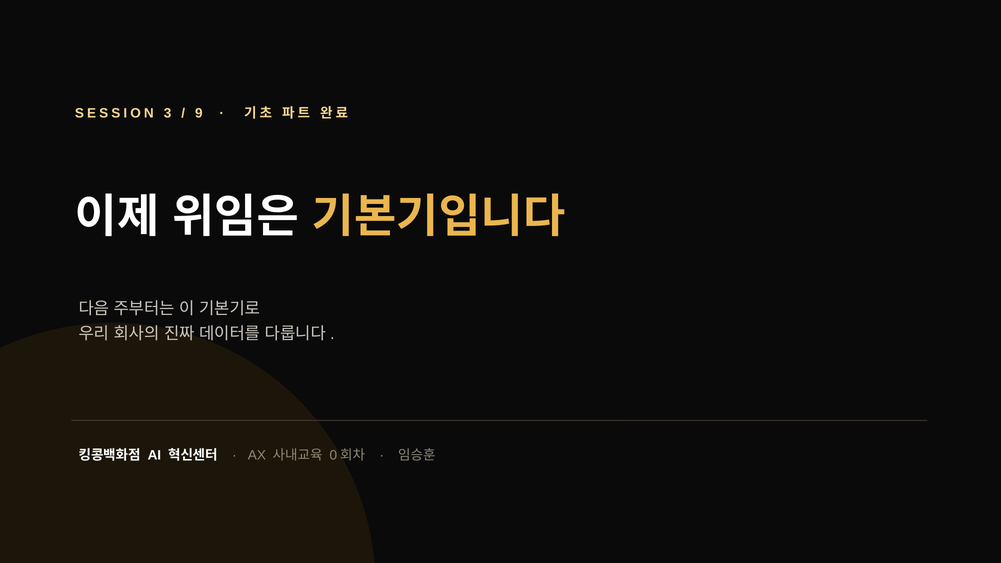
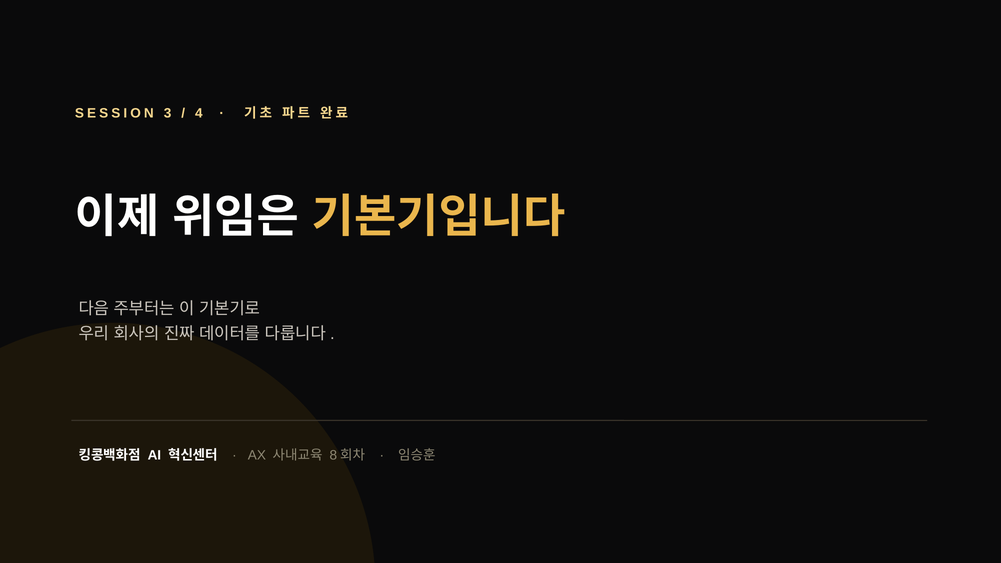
9: 9 -> 4 (199, 114)
0: 0 -> 8 (333, 455)
